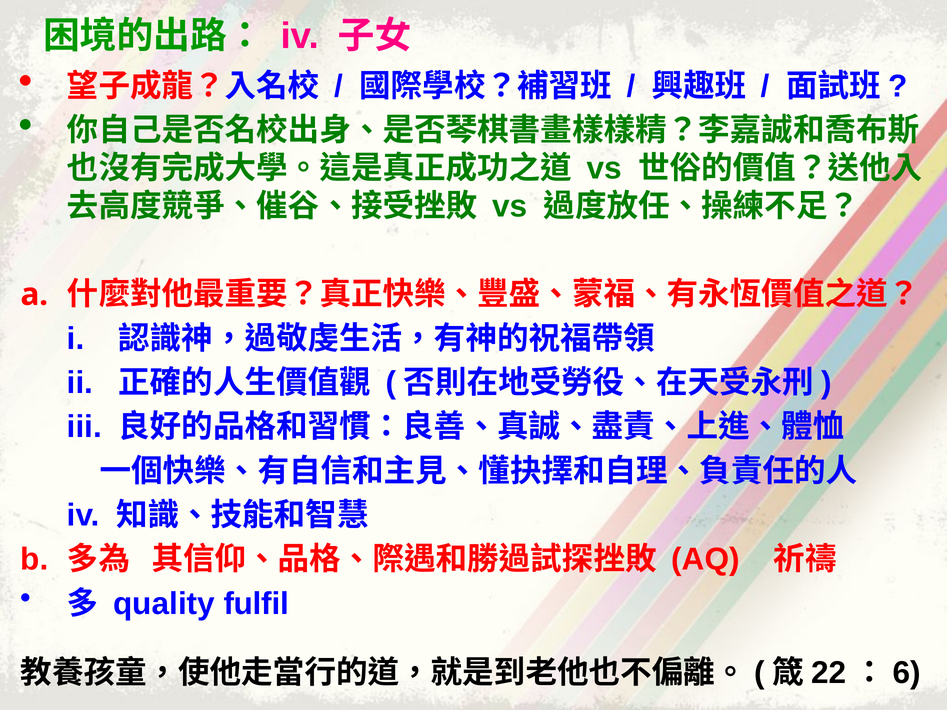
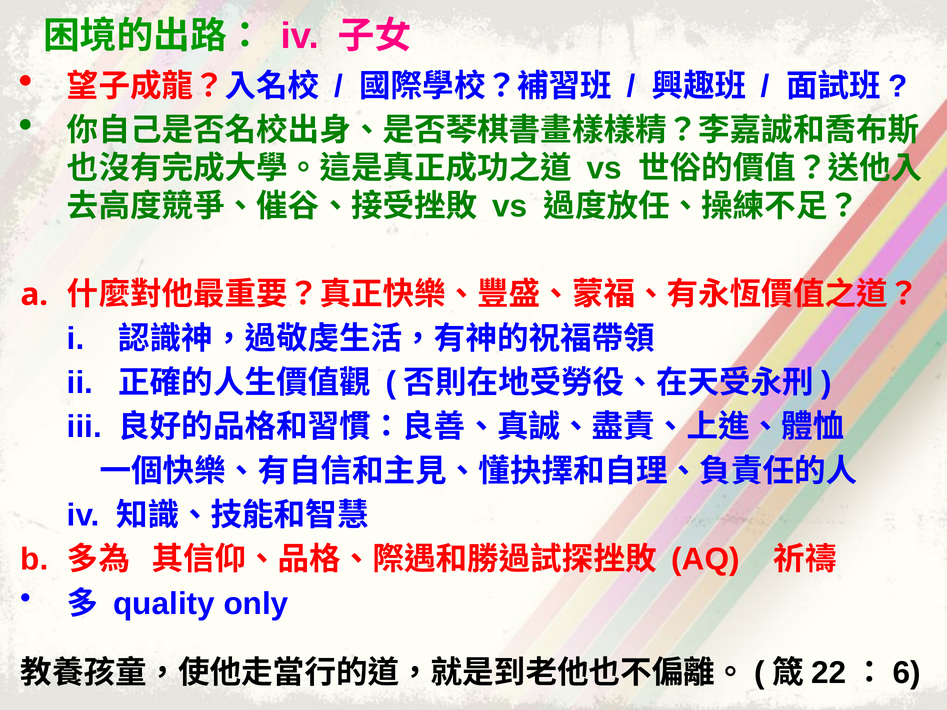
fulfil: fulfil -> only (256, 604)
